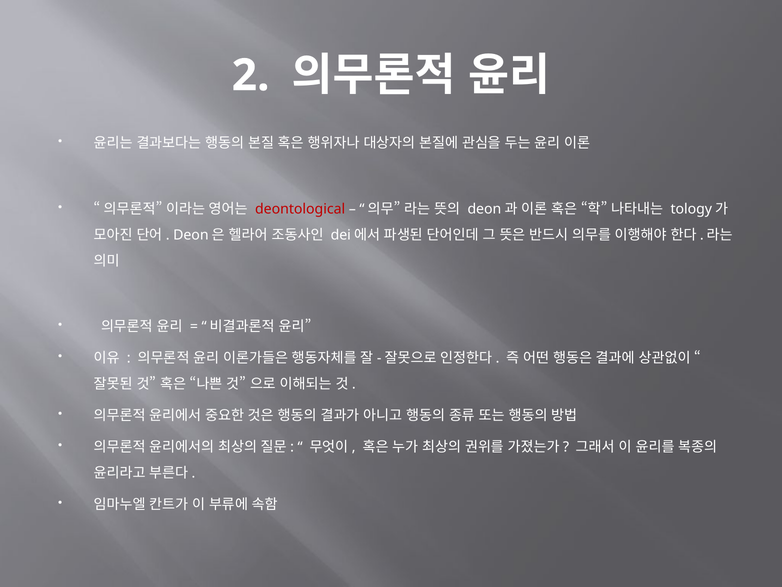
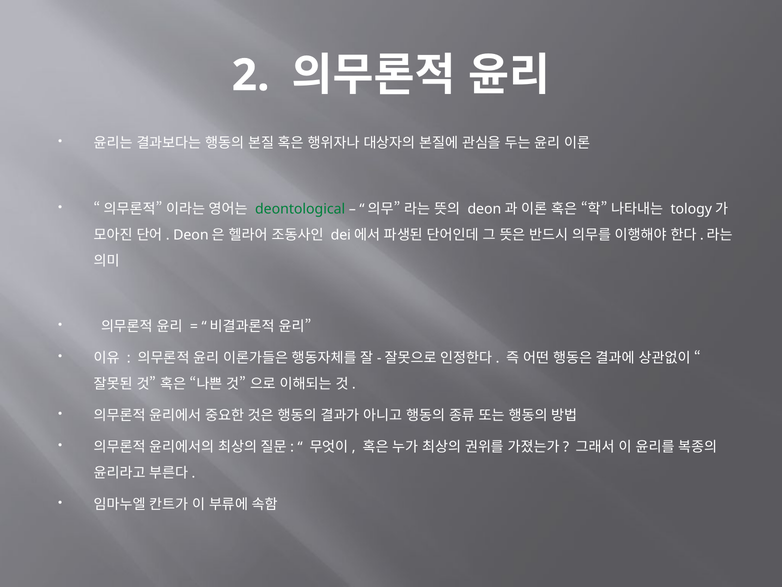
deontological colour: red -> green (300, 209)
